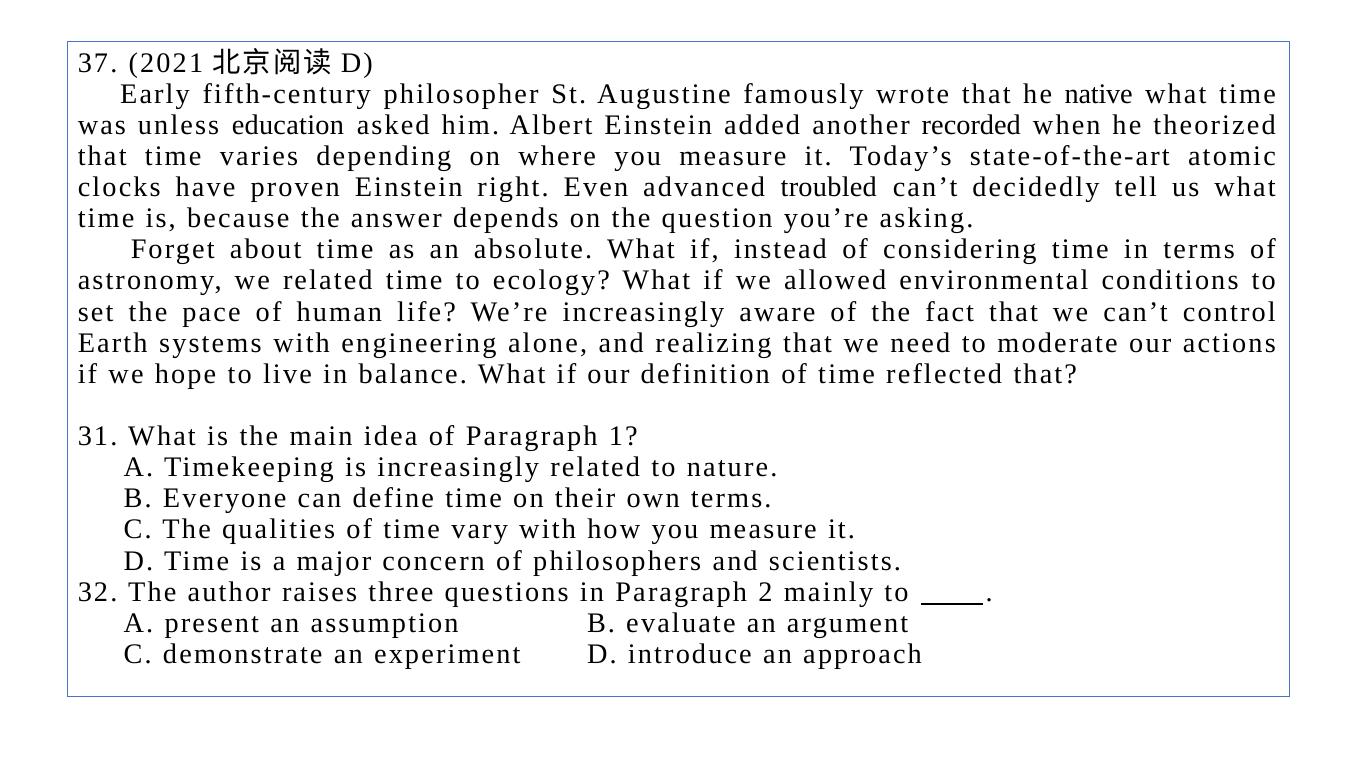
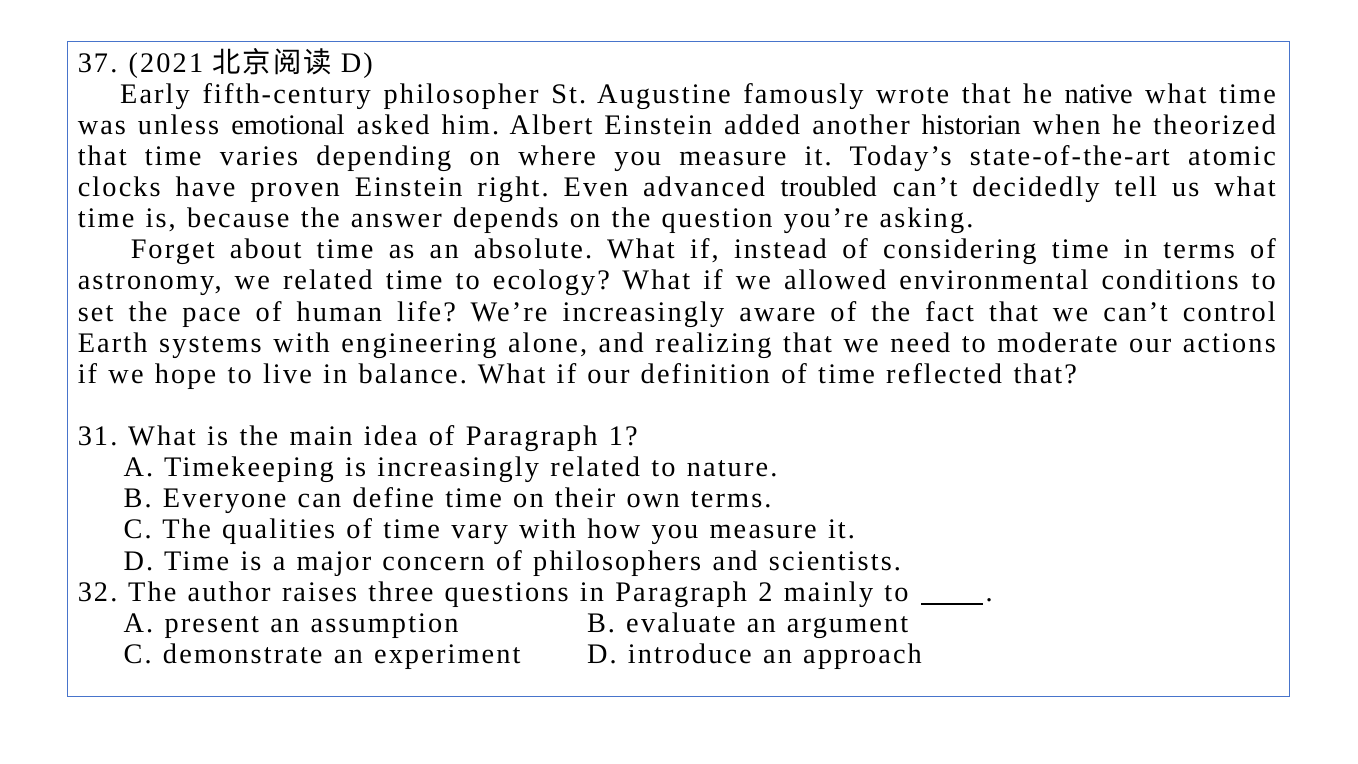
education: education -> emotional (288, 125)
recorded: recorded -> historian (971, 125)
